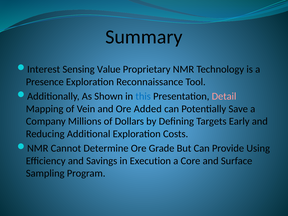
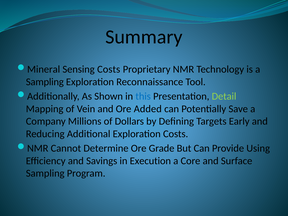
Interest: Interest -> Mineral (44, 69)
Sensing Value: Value -> Costs (109, 69)
Presence: Presence -> Sampling (45, 82)
Detail colour: pink -> light green (224, 96)
